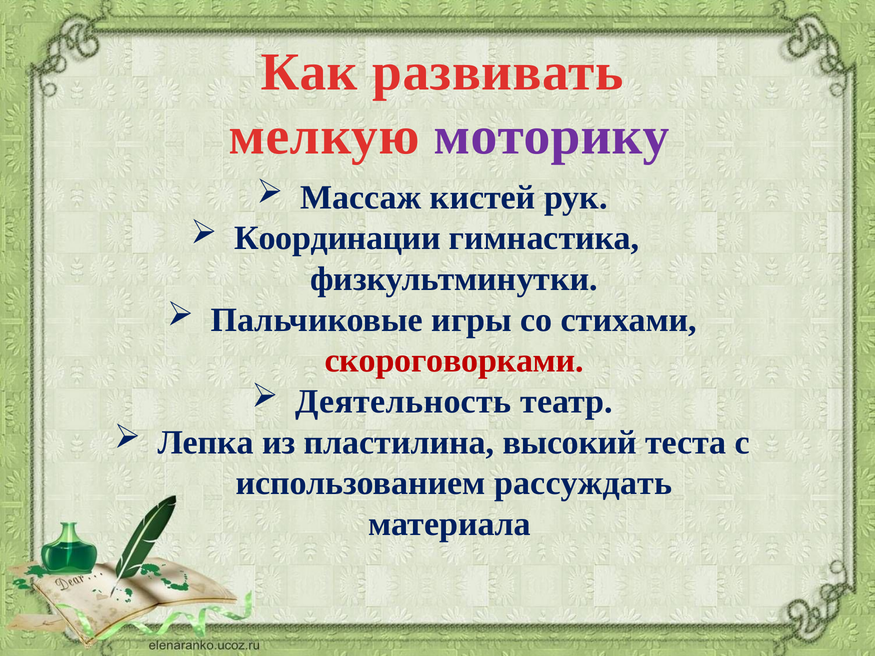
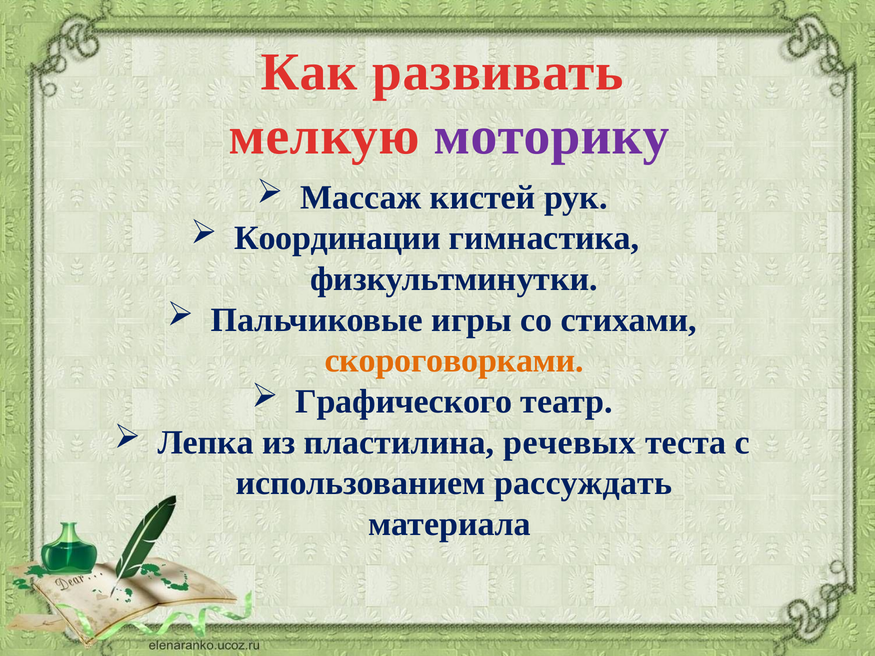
скороговорками colour: red -> orange (454, 361)
Деятельность: Деятельность -> Графического (404, 402)
высокий: высокий -> речевых (570, 443)
